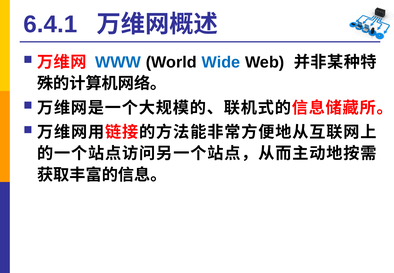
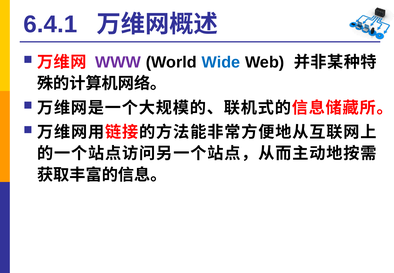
WWW colour: blue -> purple (118, 62)
